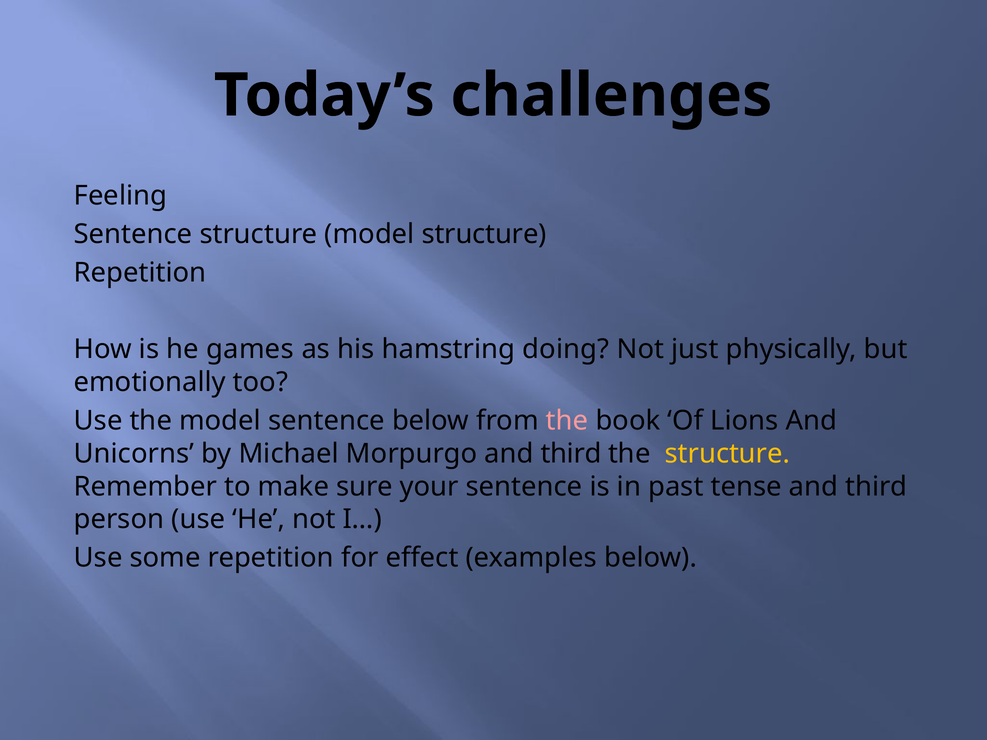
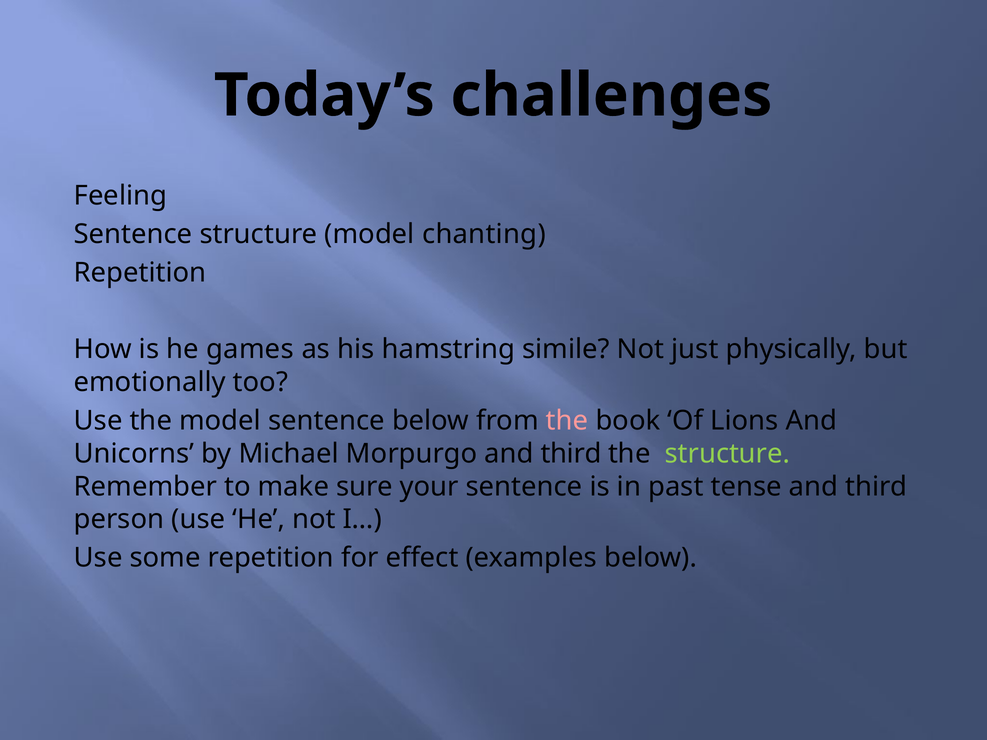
model structure: structure -> chanting (484, 234)
doing: doing -> simile (566, 350)
structure colour: yellow -> light green (727, 454)
